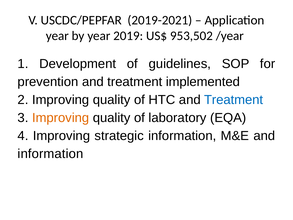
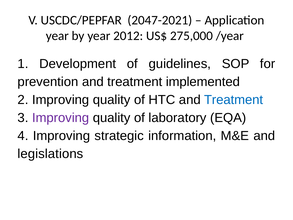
2019-2021: 2019-2021 -> 2047-2021 (160, 20)
2019: 2019 -> 2012 (128, 36)
953,502: 953,502 -> 275,000 (191, 36)
Improving colour: orange -> purple (61, 118)
information: information -> legislations (50, 154)
